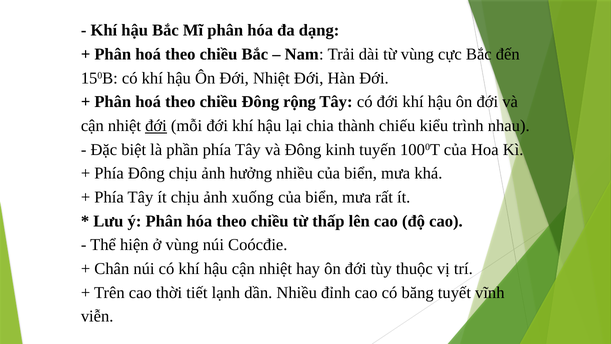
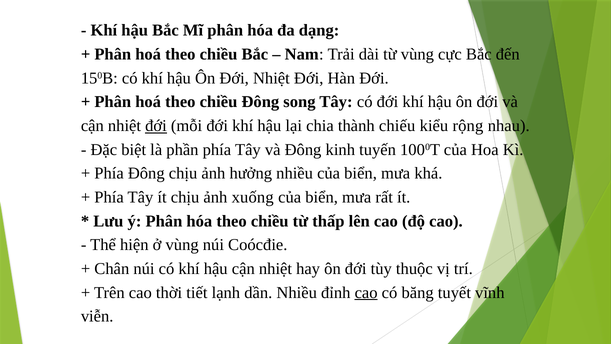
rộng: rộng -> song (299, 102)
trình: trình -> rộng (468, 126)
cao underline: none -> present (366, 292)
